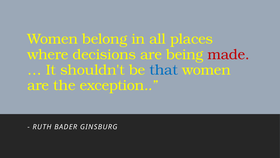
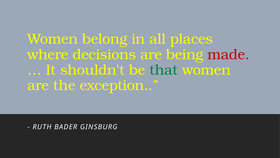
that colour: blue -> green (164, 70)
